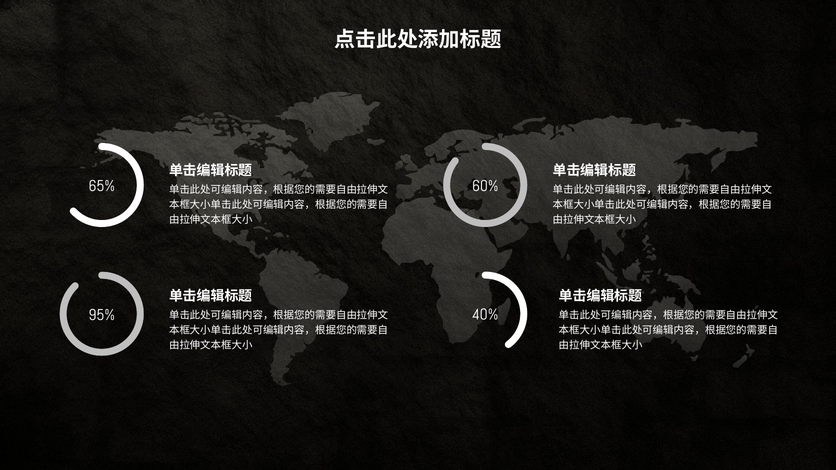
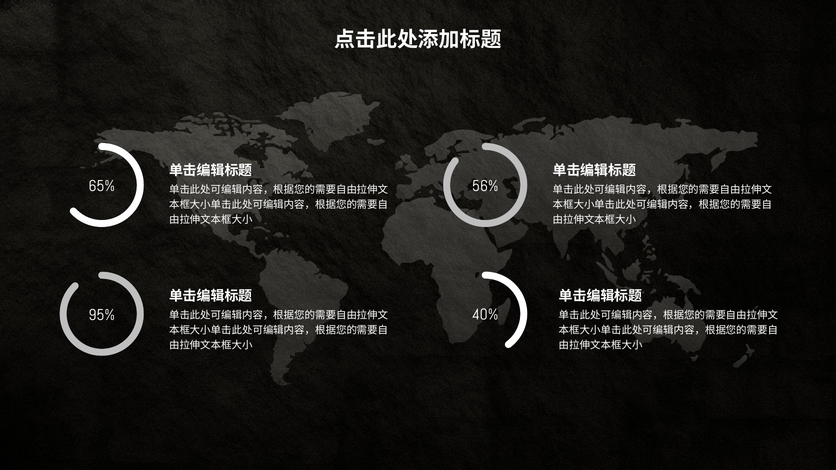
60%: 60% -> 56% (485, 186)
